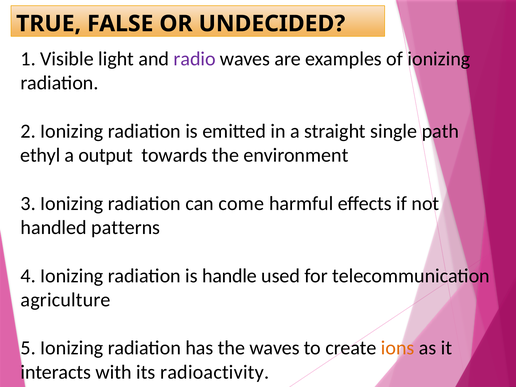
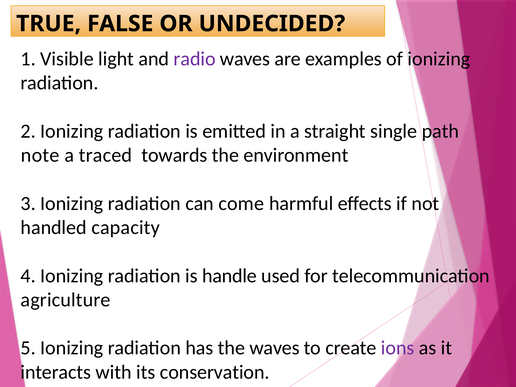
ethyl: ethyl -> note (40, 155)
output: output -> traced (105, 155)
patterns: patterns -> capacity (126, 228)
ions colour: orange -> purple (398, 348)
radioactivity: radioactivity -> conservation (215, 372)
